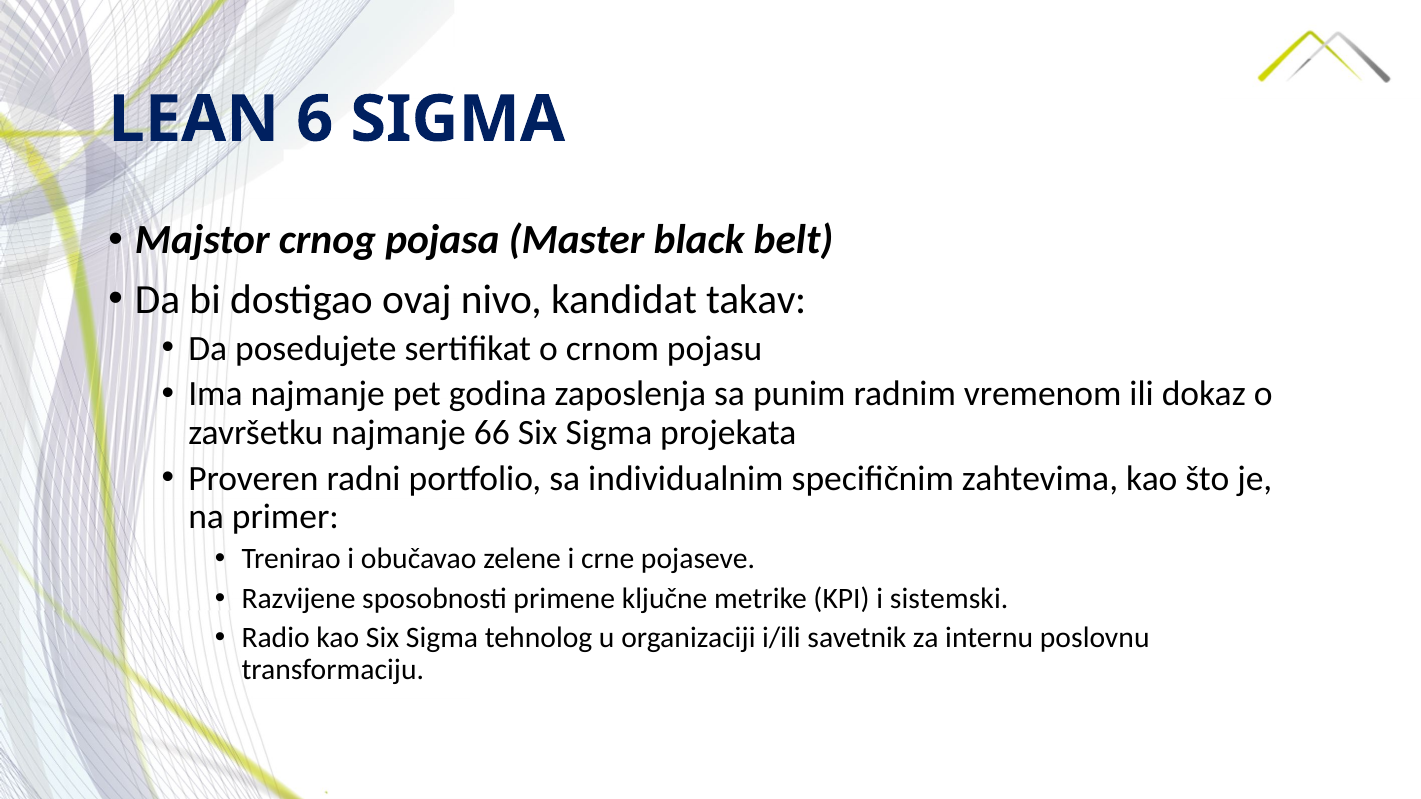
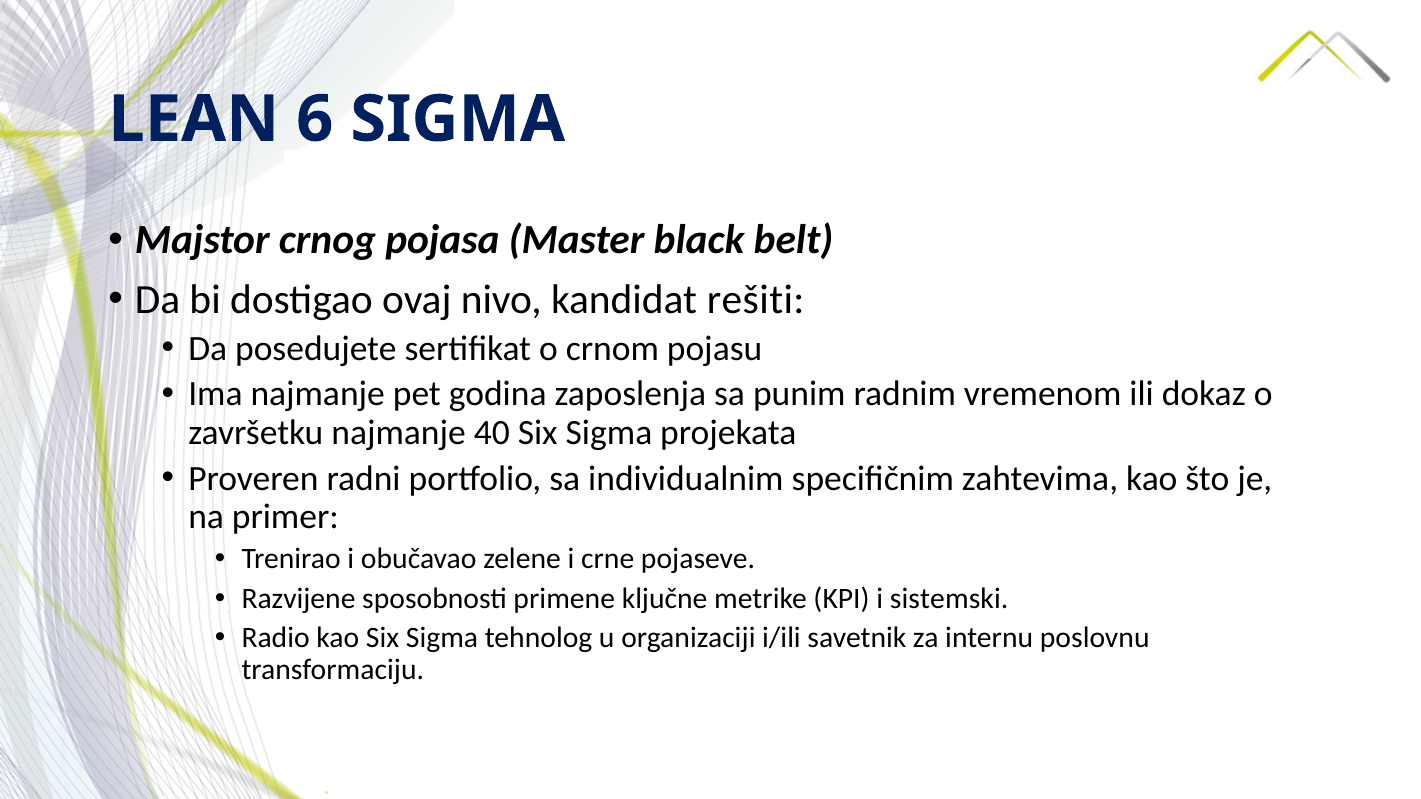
takav: takav -> rešiti (756, 300)
66: 66 -> 40 (492, 433)
